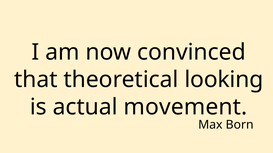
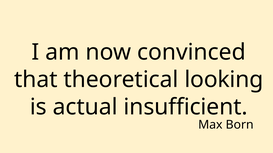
movement: movement -> insufficient (186, 107)
